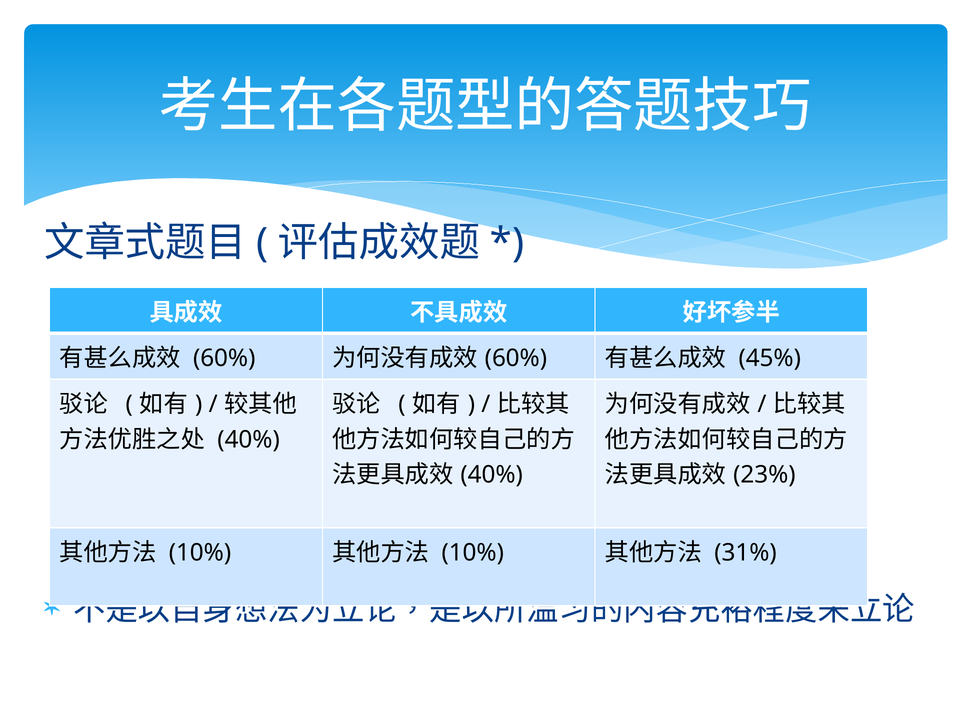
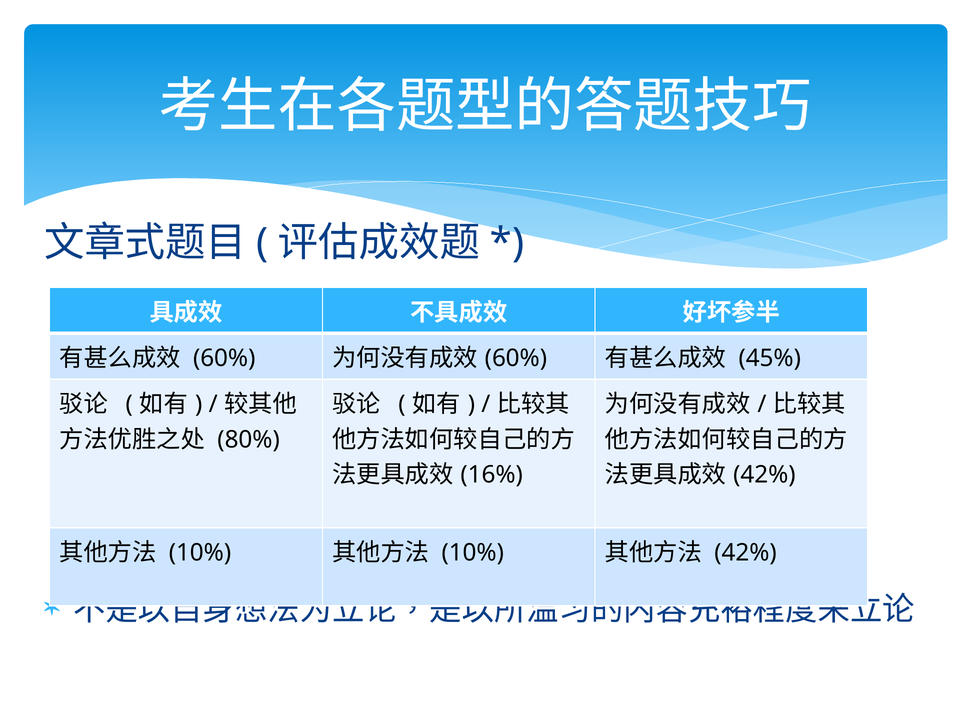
40%: 40% -> 80% (249, 440)
40%: 40% -> 16% (492, 475)
23%: 23% -> 42% (764, 475)
31%: 31% -> 42% (745, 553)
